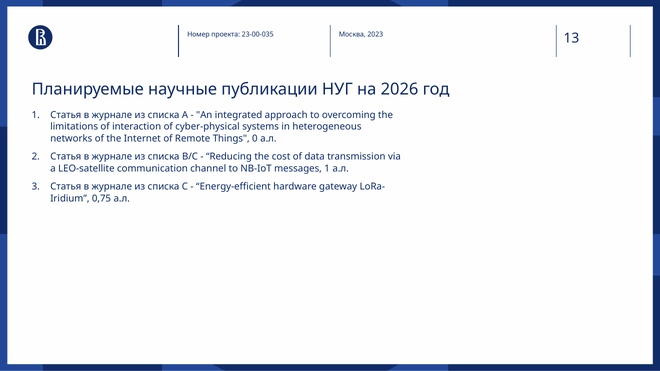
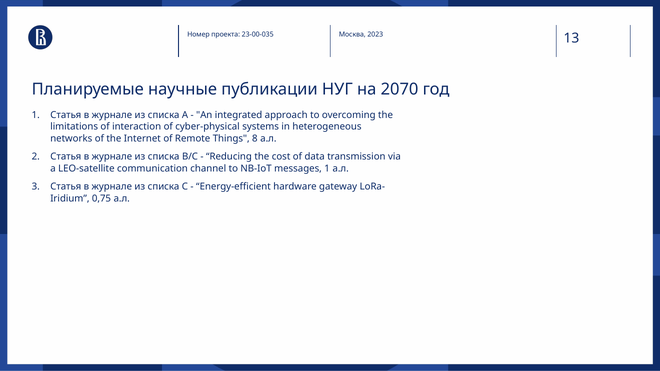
2026: 2026 -> 2070 (400, 89)
0: 0 -> 8 (255, 138)
